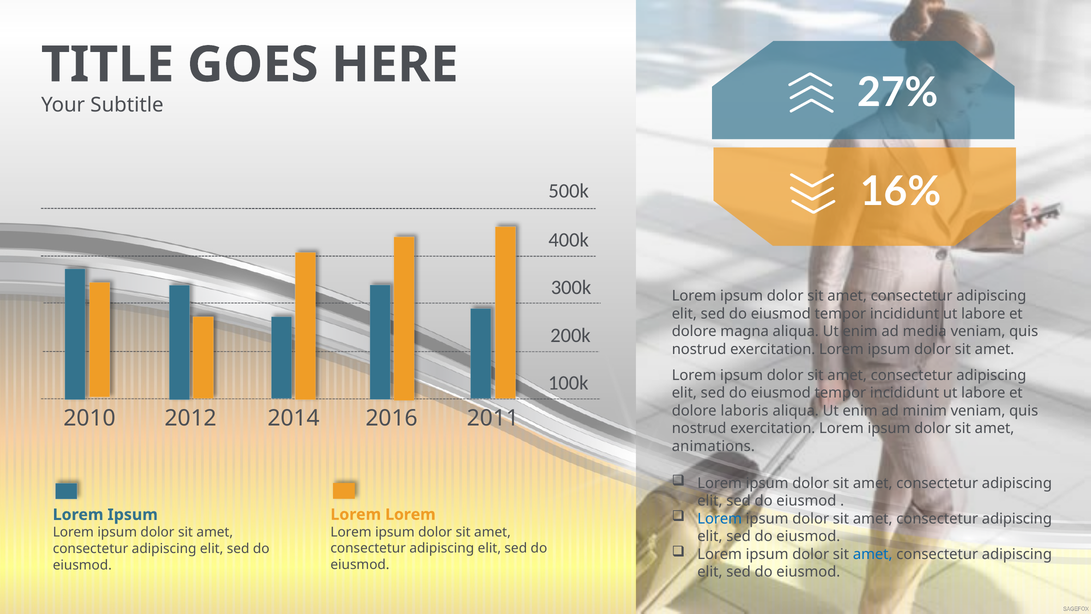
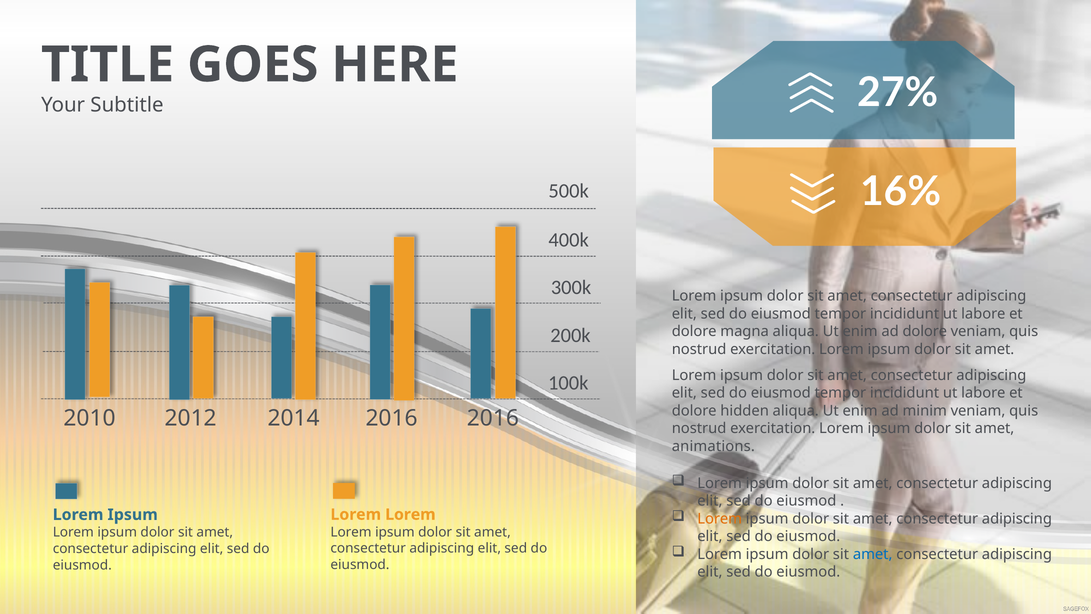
ad media: media -> dolore (925, 331)
laboris: laboris -> hidden (745, 411)
2016 2011: 2011 -> 2016 (493, 418)
Lorem colour: blue -> orange (720, 518)
